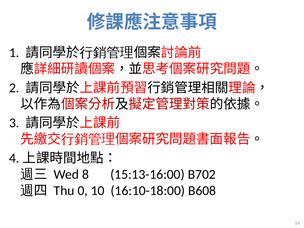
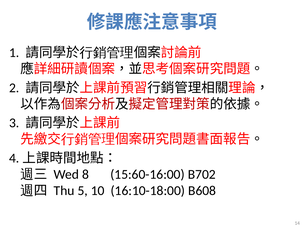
15:13-16:00: 15:13-16:00 -> 15:60-16:00 (148, 174)
0: 0 -> 5 (83, 191)
